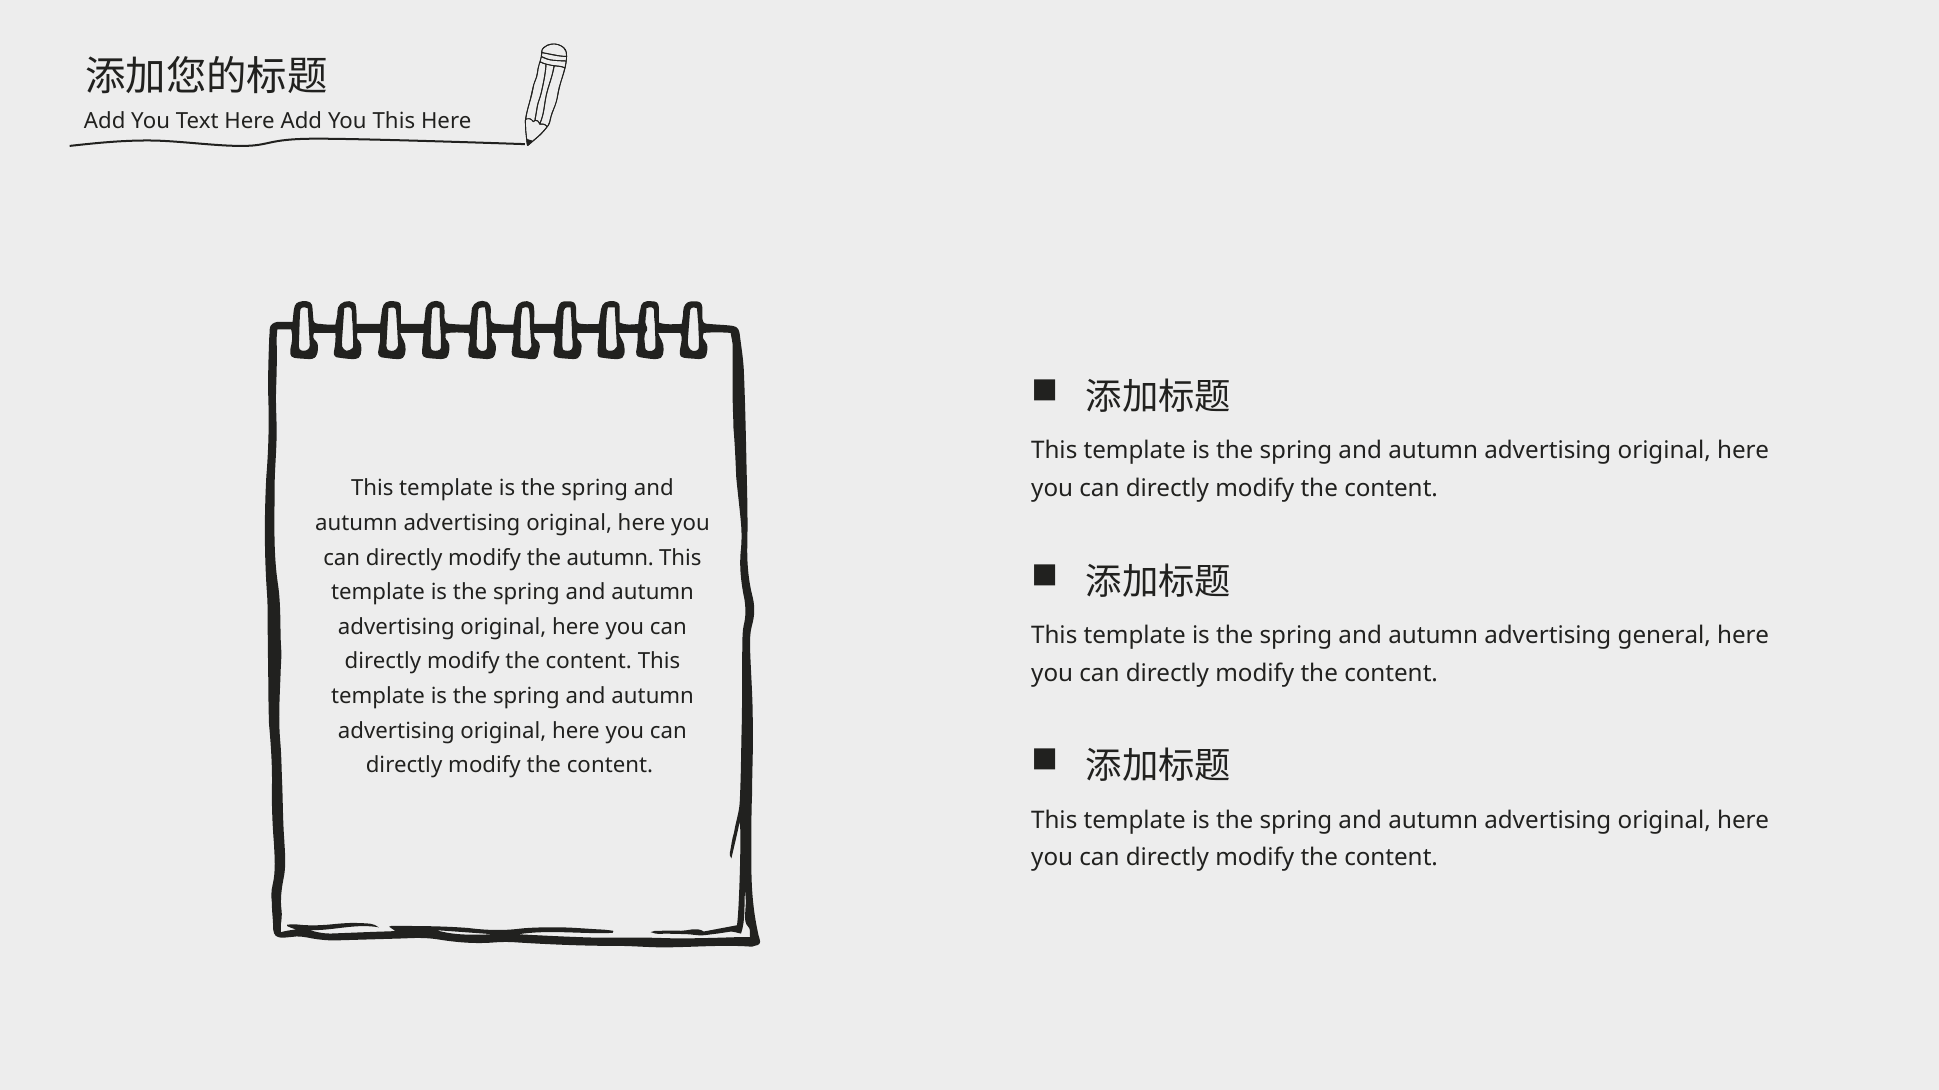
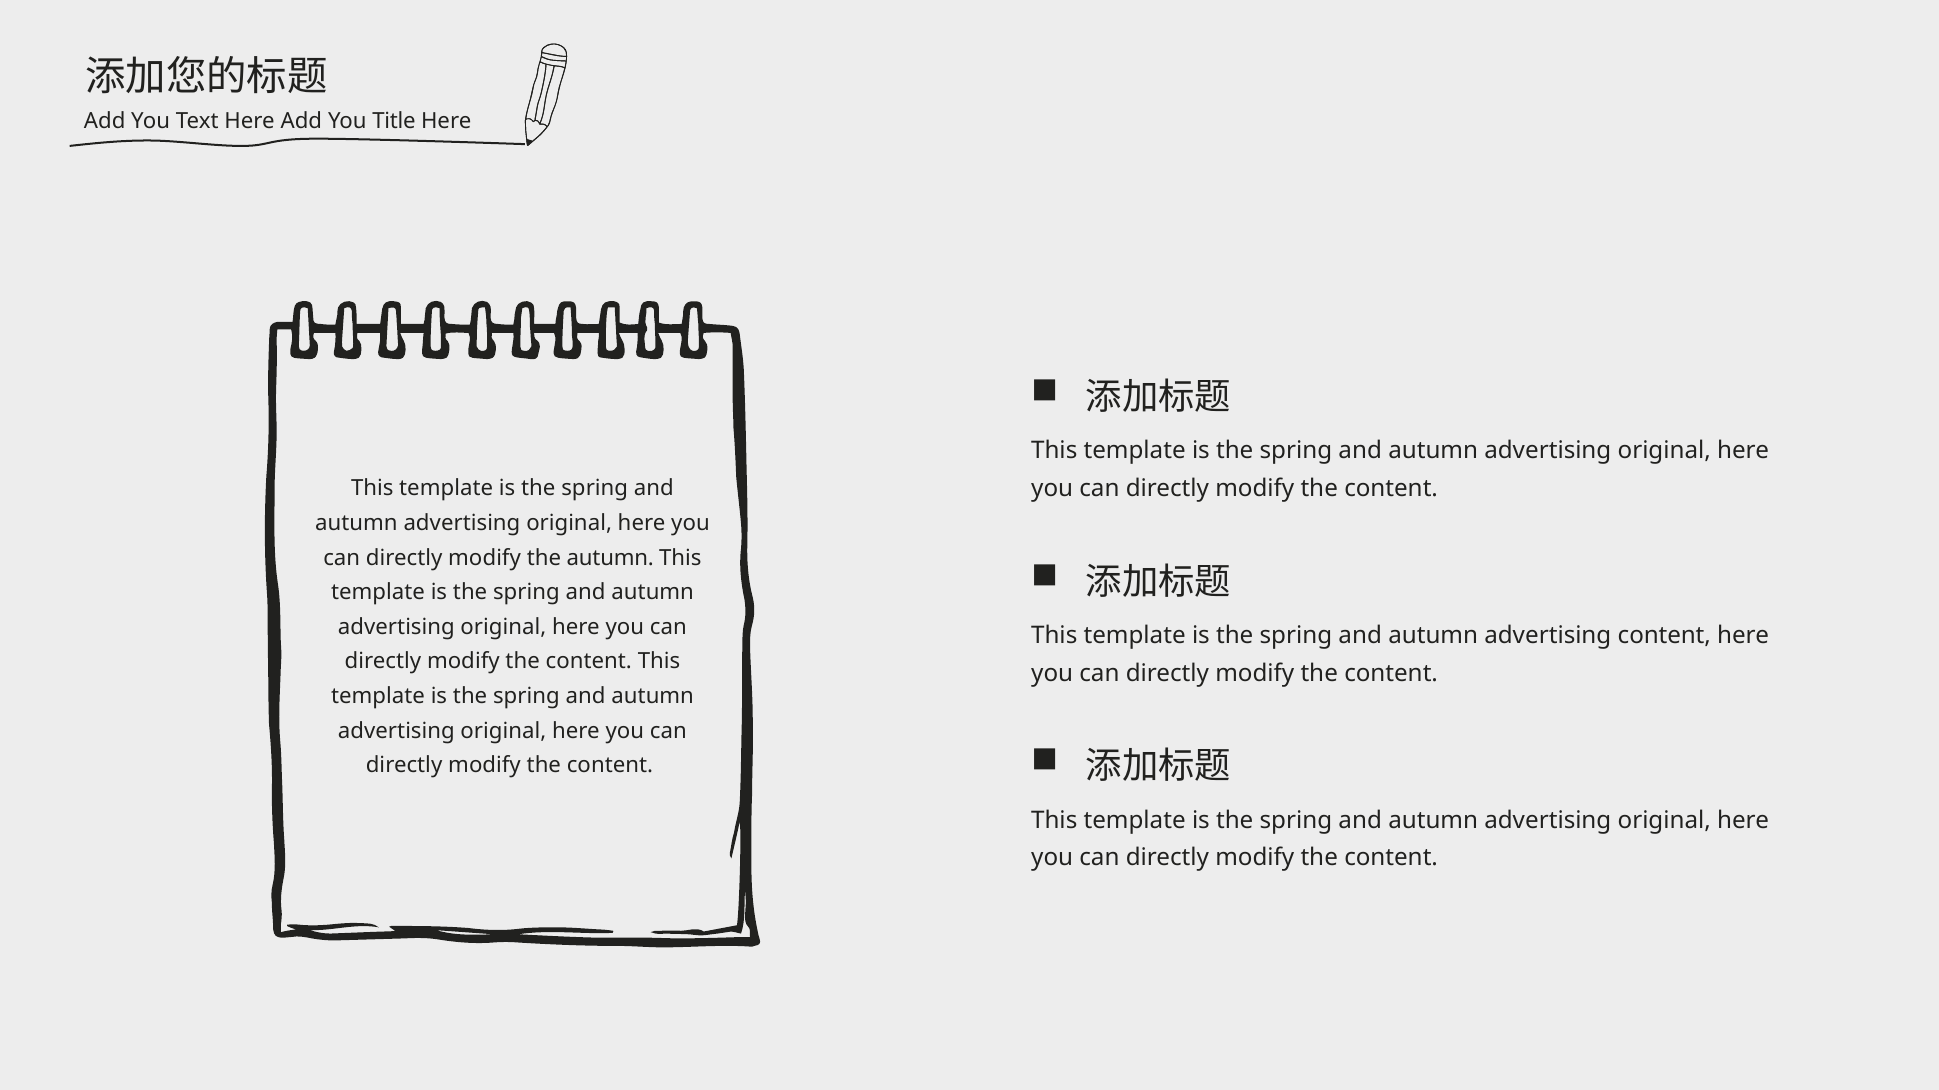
You This: This -> Title (394, 121)
advertising general: general -> content (1664, 636)
